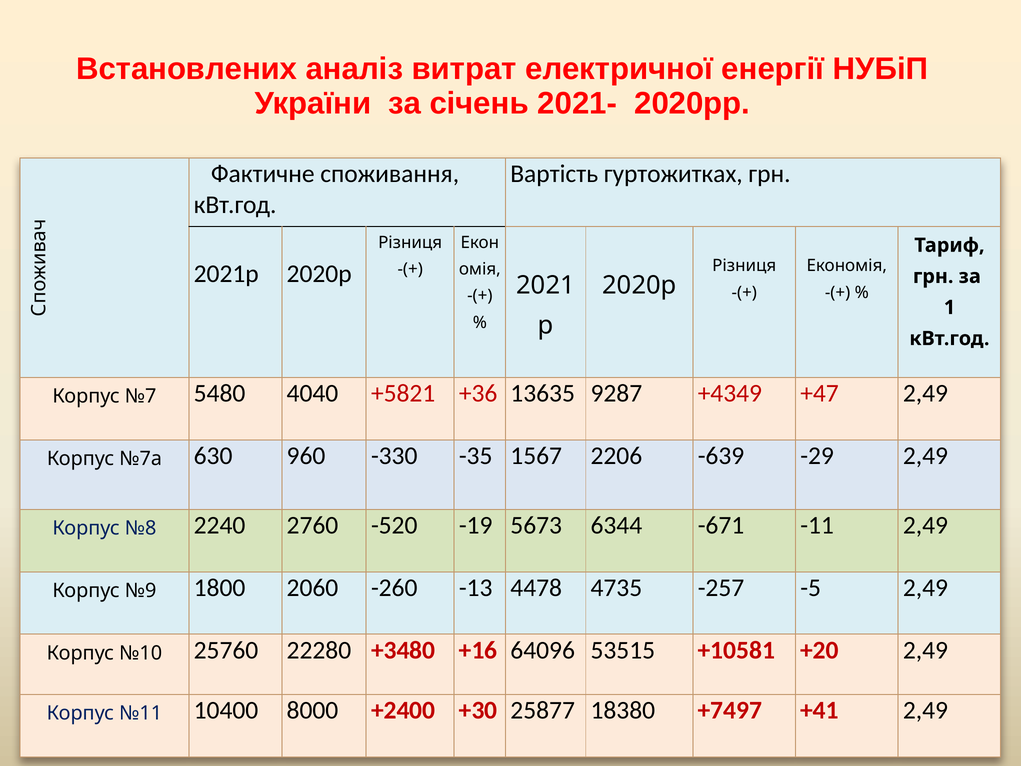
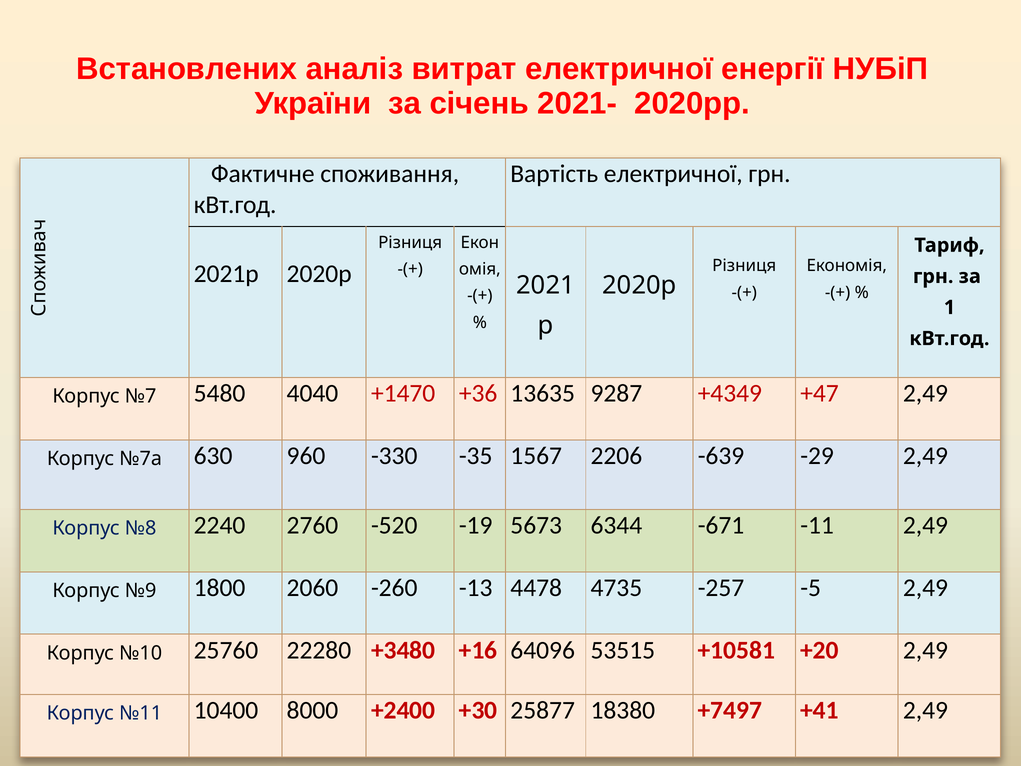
Вартість гуртожитках: гуртожитках -> електричної (673, 174)
+5821: +5821 -> +1470 (403, 393)
